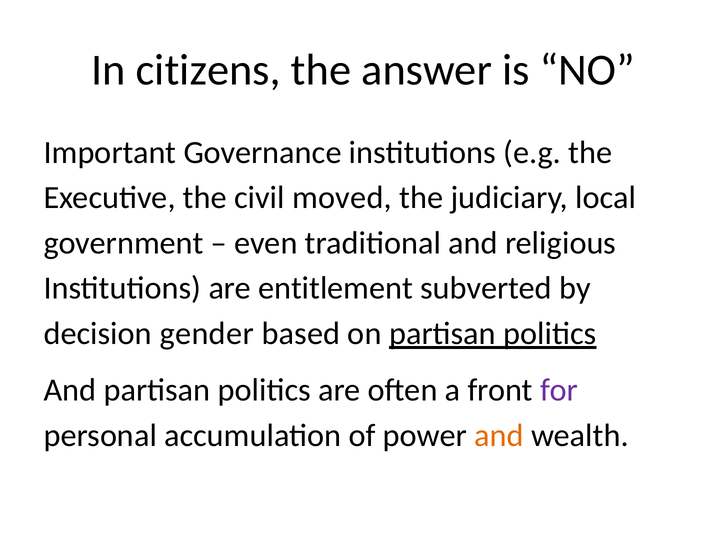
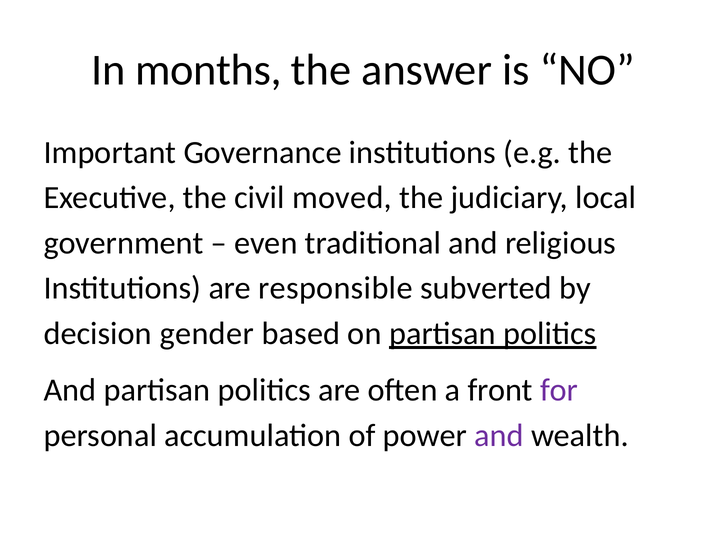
citizens: citizens -> months (209, 70)
entitlement: entitlement -> responsible (335, 288)
and colour: orange -> purple (499, 436)
